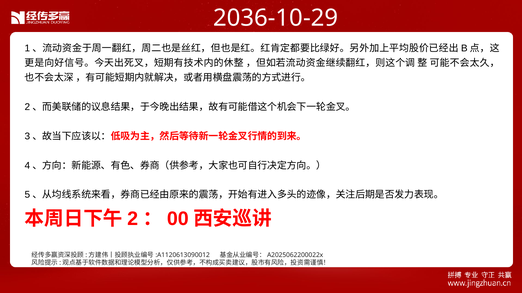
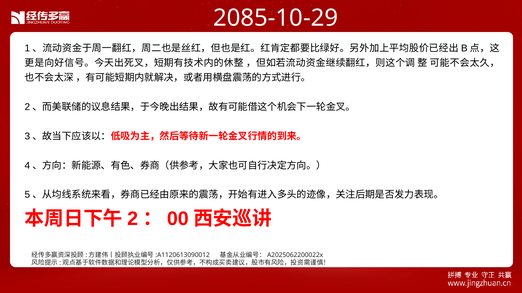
2036-10-29: 2036-10-29 -> 2085-10-29 (276, 18)
